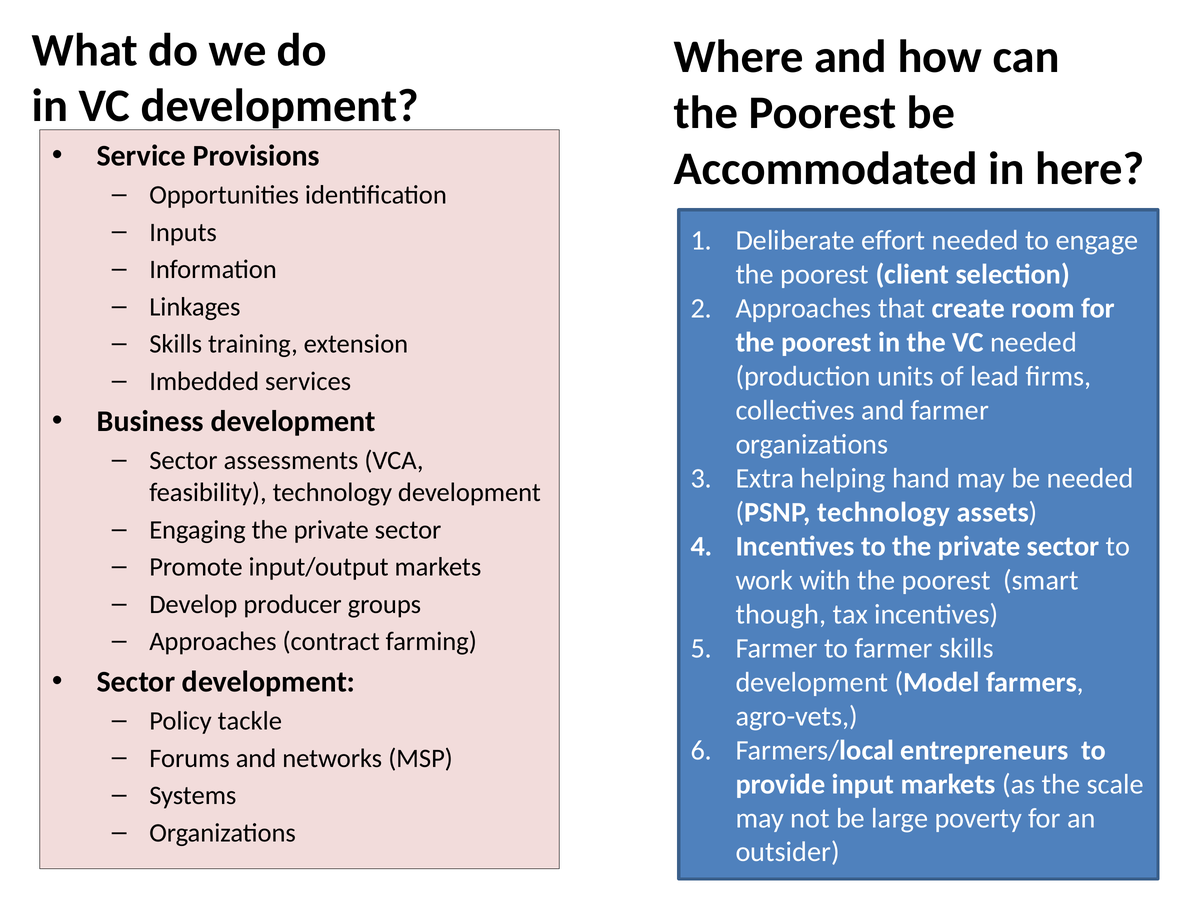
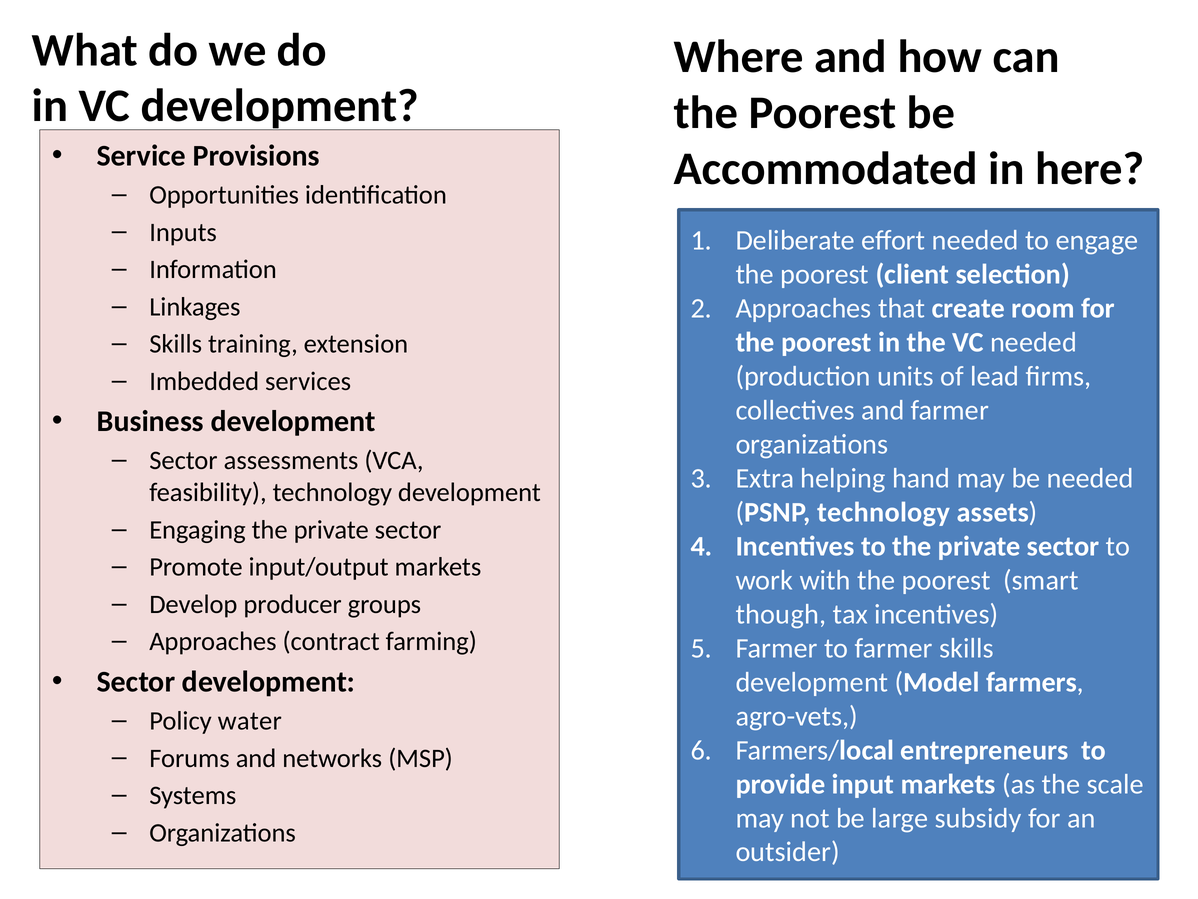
tackle: tackle -> water (250, 721)
poverty: poverty -> subsidy (978, 818)
